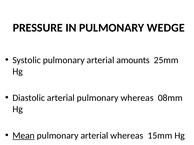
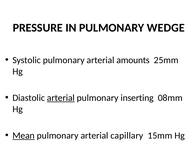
arterial underline: none -> present (61, 98)
pulmonary whereas: whereas -> inserting (137, 98)
arterial whereas: whereas -> capillary (127, 136)
